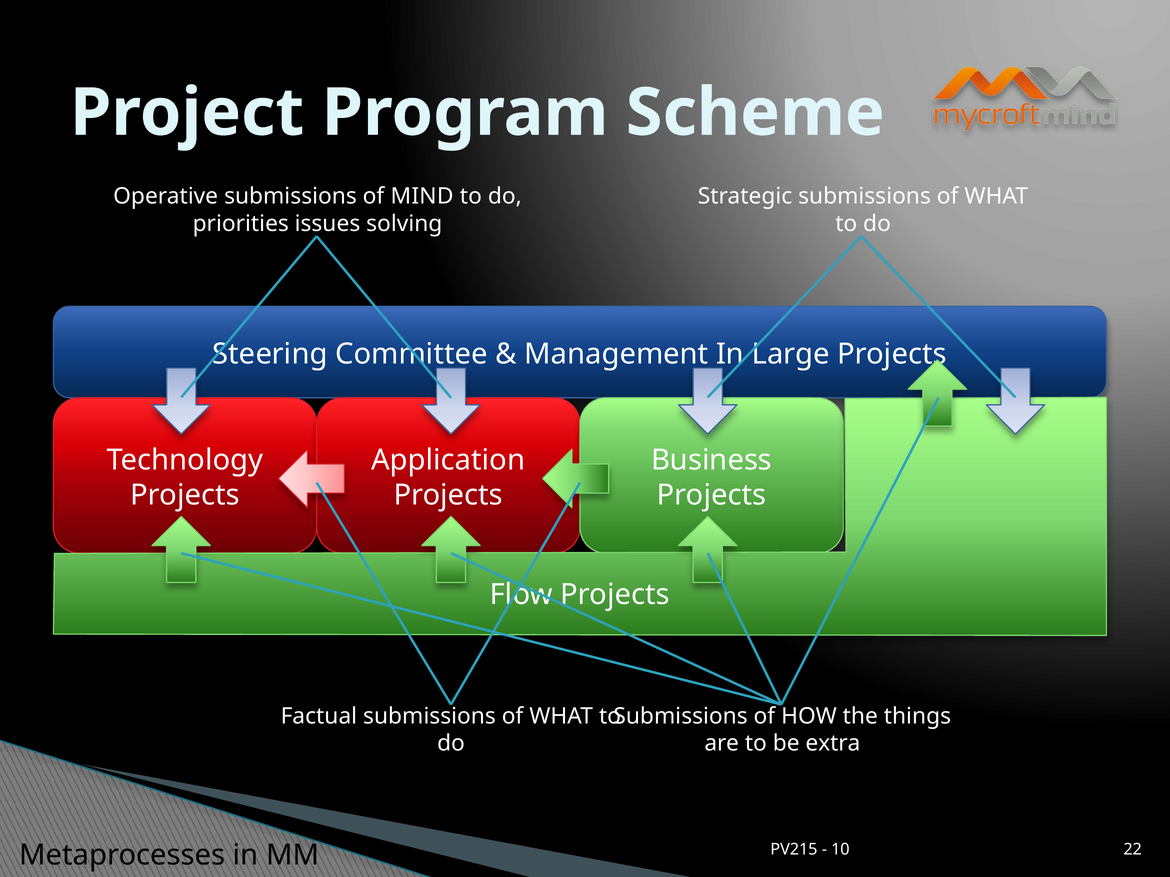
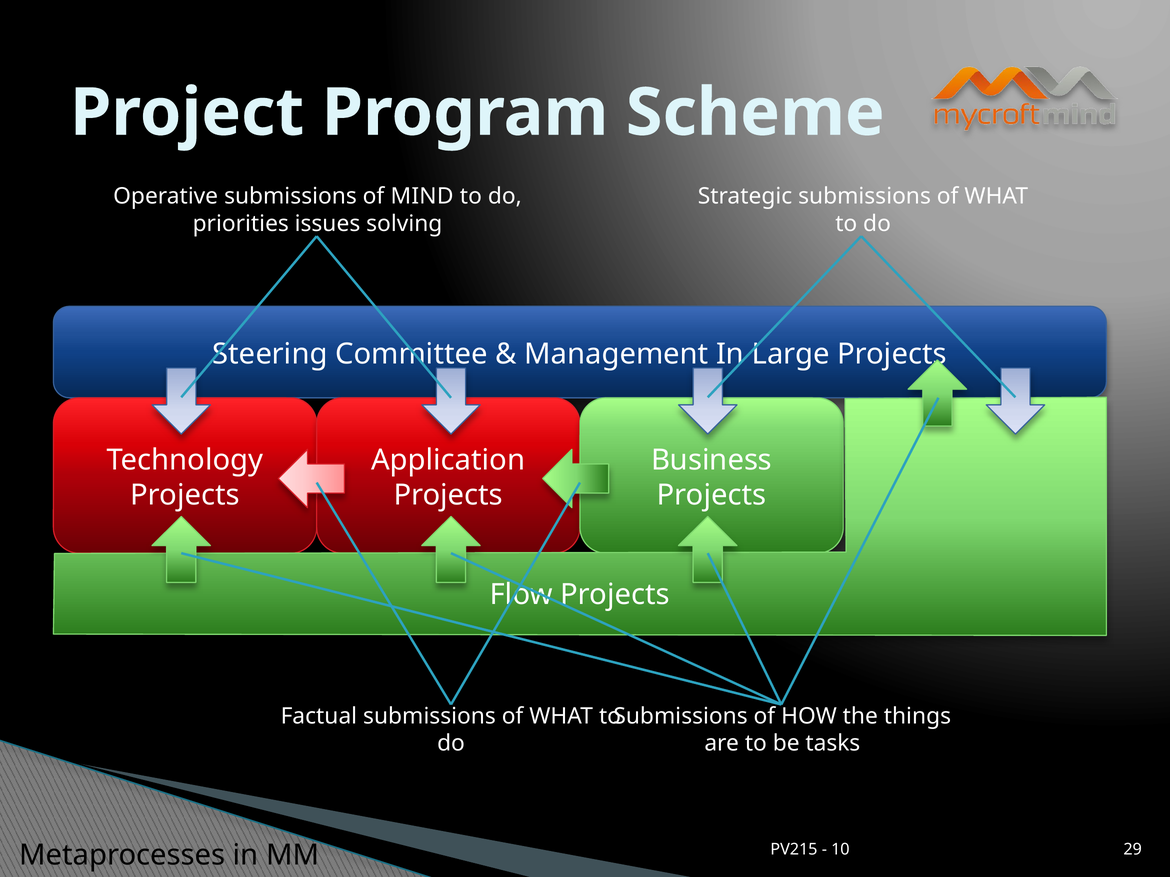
extra: extra -> tasks (833, 744)
22: 22 -> 29 (1133, 850)
